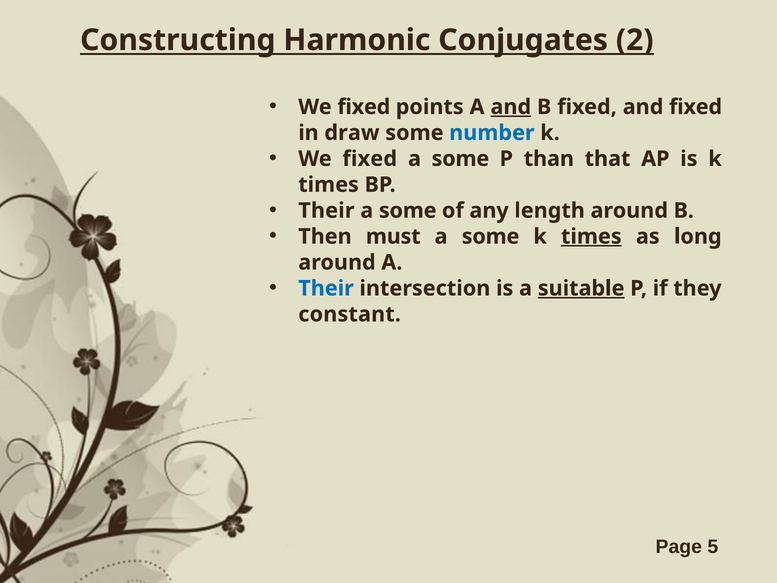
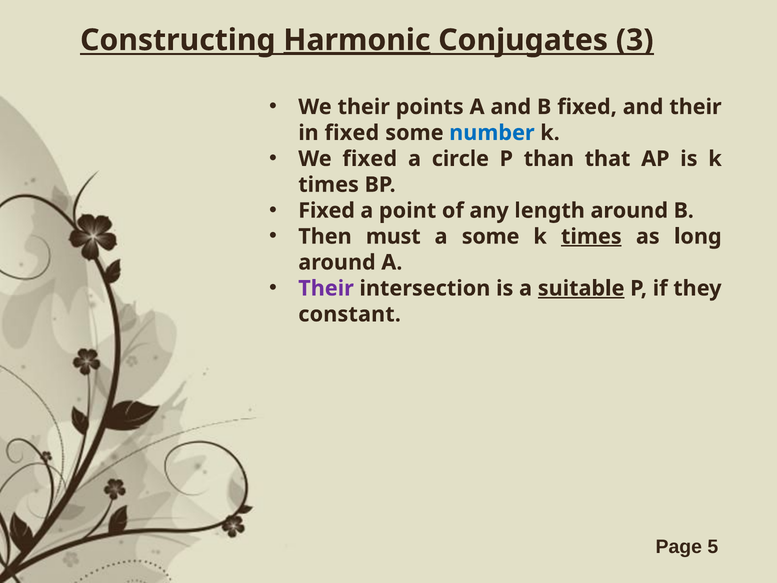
Harmonic underline: none -> present (357, 40)
2: 2 -> 3 (635, 40)
fixed: fixed -> their (364, 107)
and underline: present -> none (511, 107)
and fixed: fixed -> their (695, 107)
in draw: draw -> fixed (352, 133)
some: some -> circle (460, 159)
Their: Their -> Fixed (327, 211)
some: some -> point (408, 211)
Their colour: blue -> purple (326, 288)
